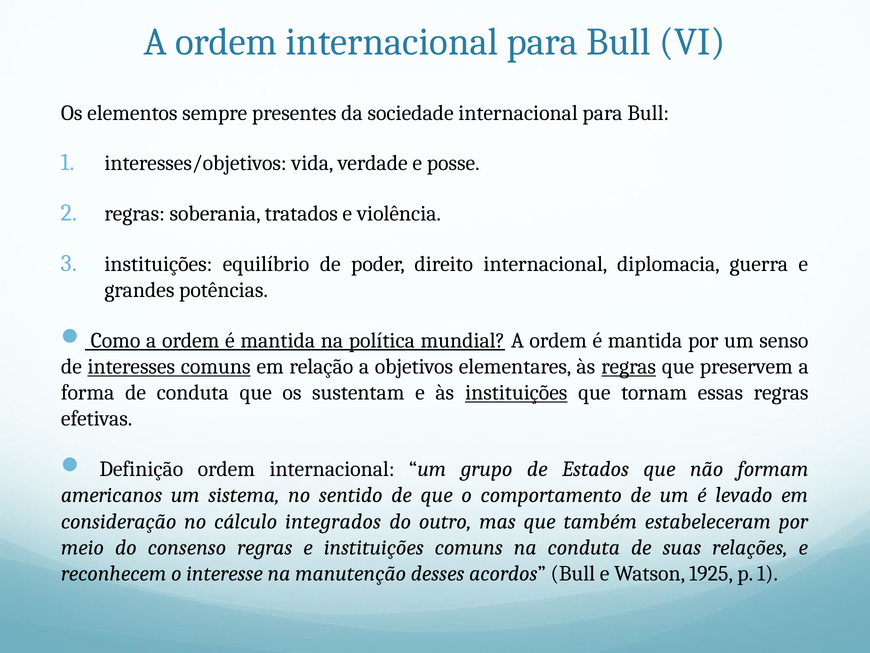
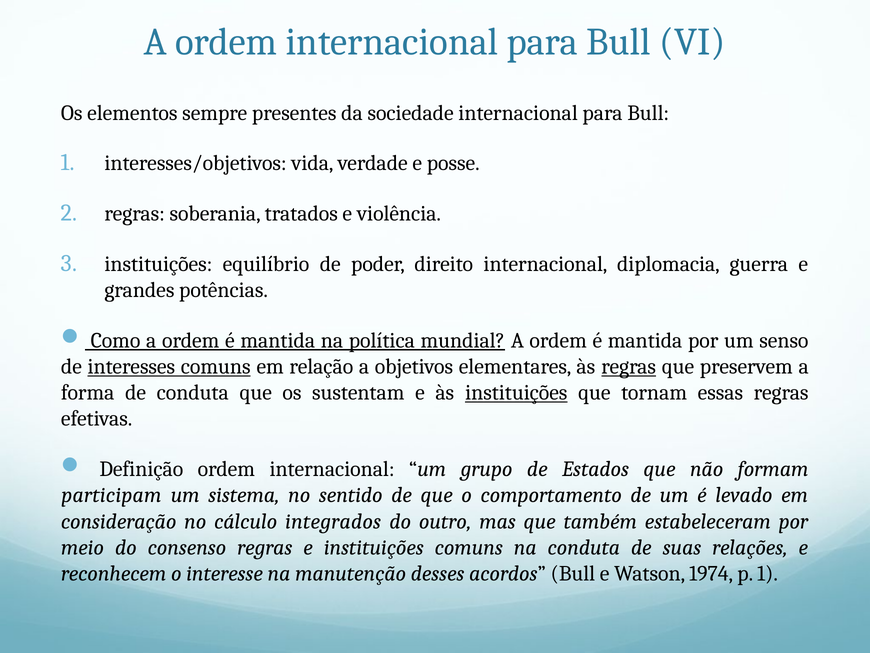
americanos: americanos -> participam (111, 495)
1925: 1925 -> 1974 (711, 573)
